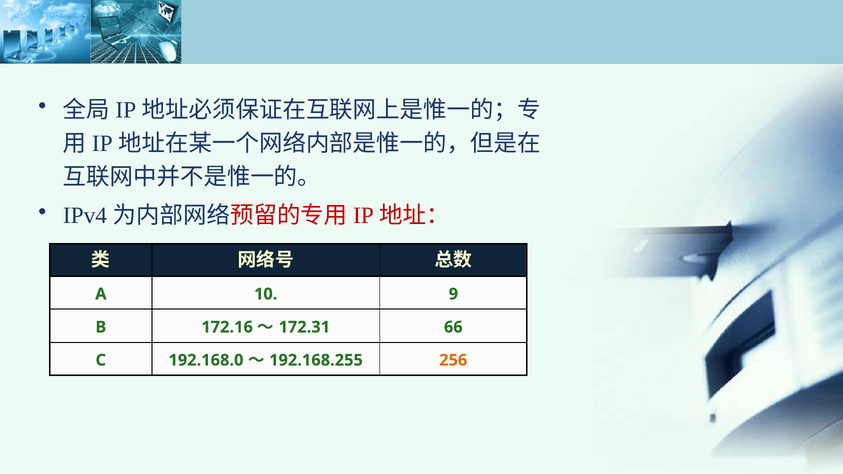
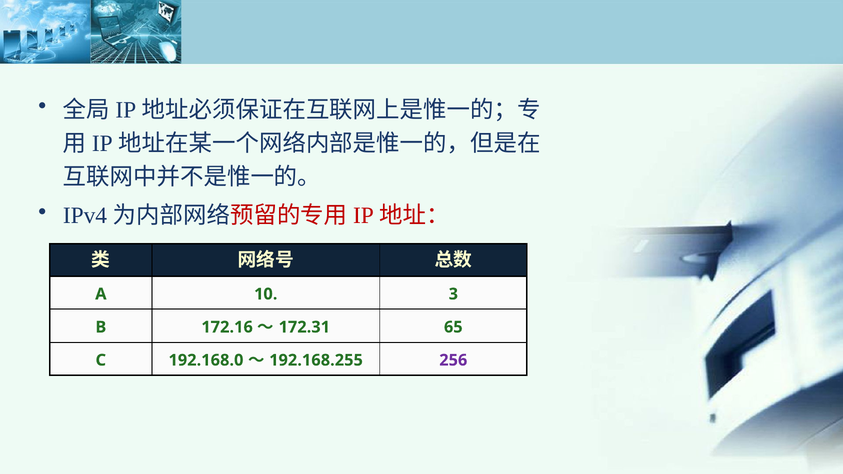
9: 9 -> 3 (453, 294)
66: 66 -> 65 (453, 327)
256 colour: orange -> purple (453, 360)
